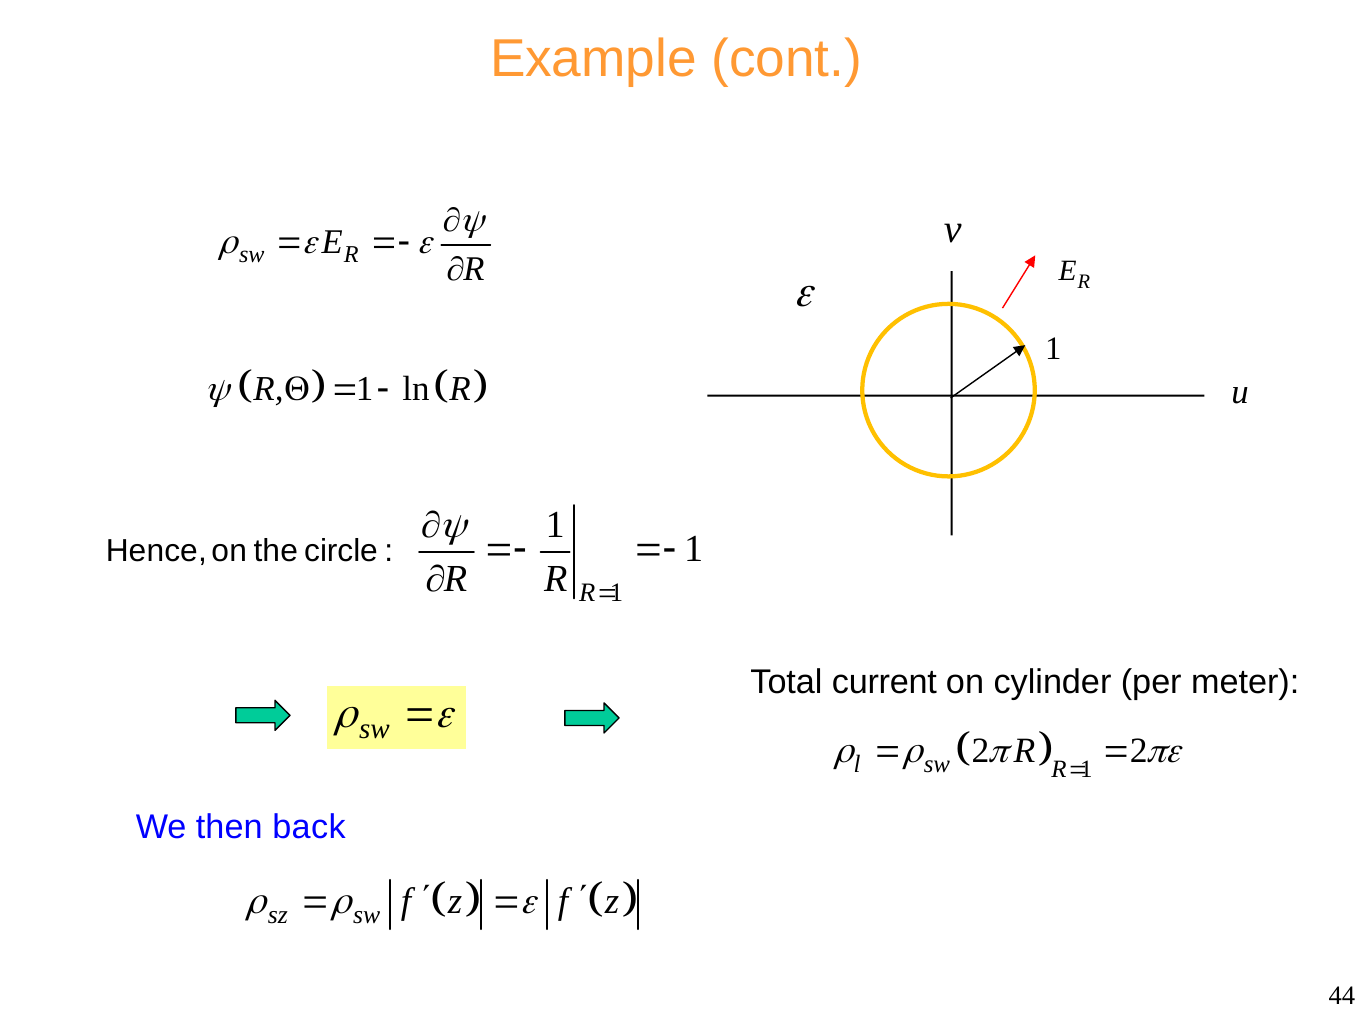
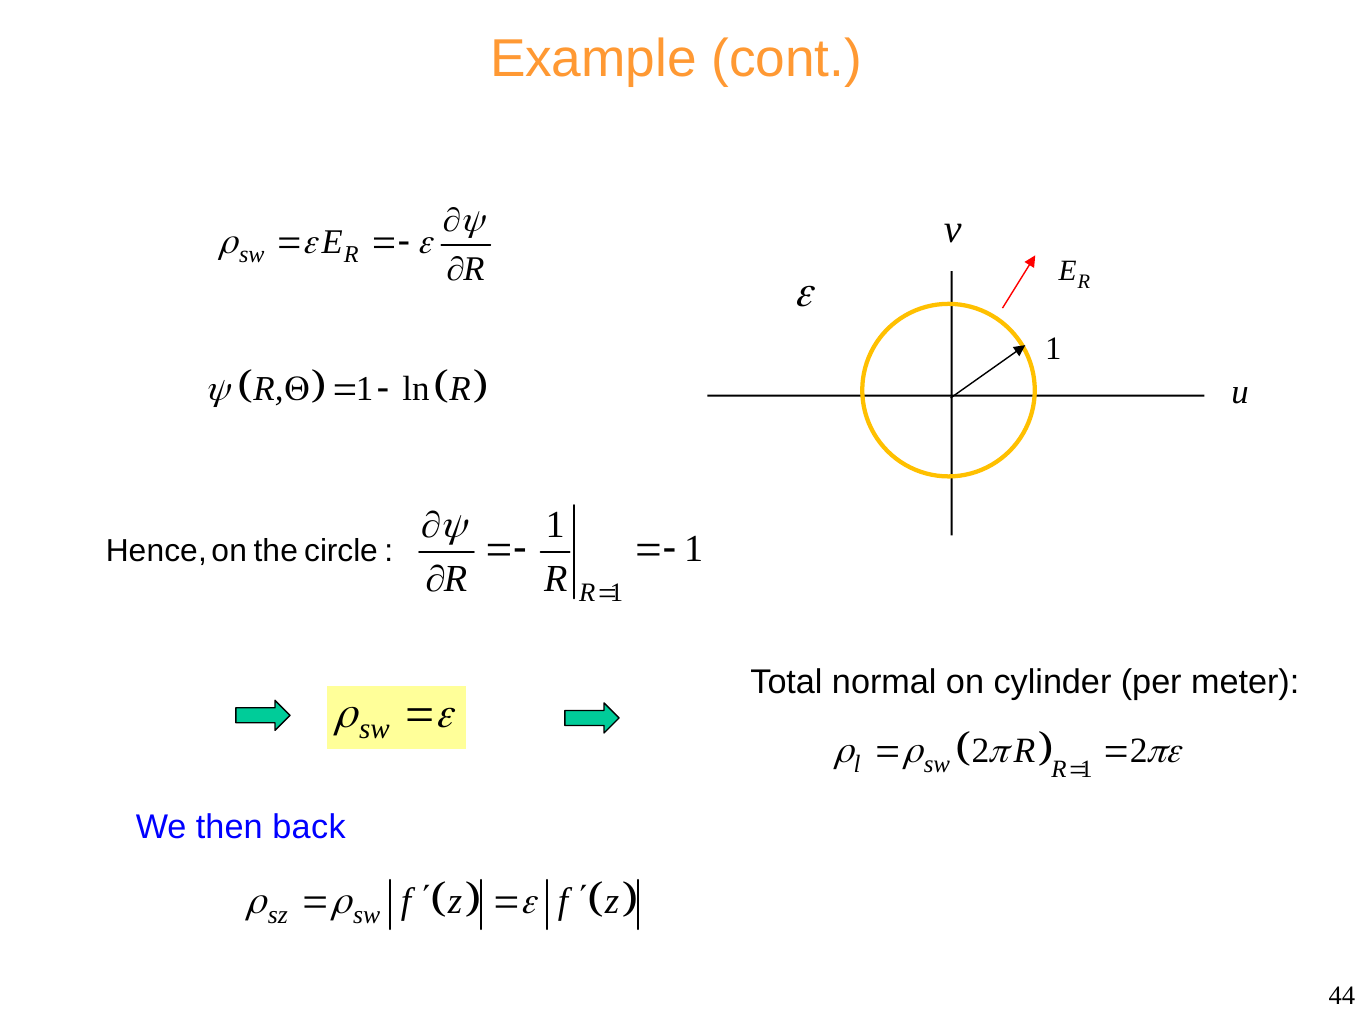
current: current -> normal (884, 682)
